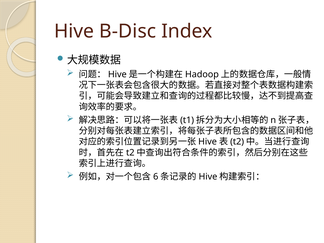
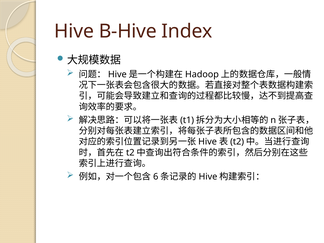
B-Disc: B-Disc -> B-Hive (128, 31)
